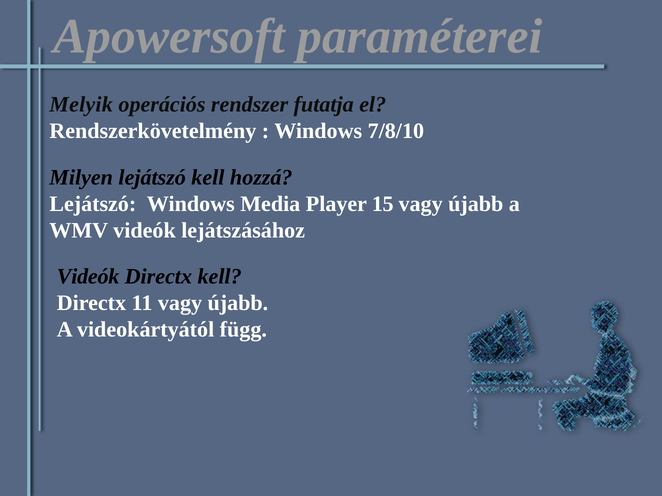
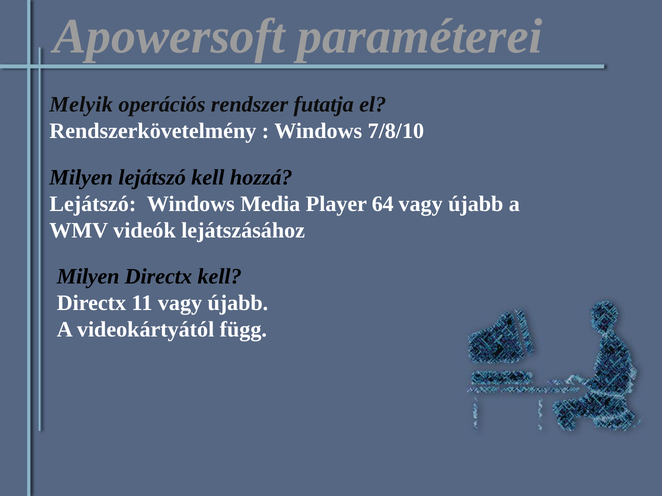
15: 15 -> 64 (383, 204)
Videók: Videók -> Milyen (88, 277)
